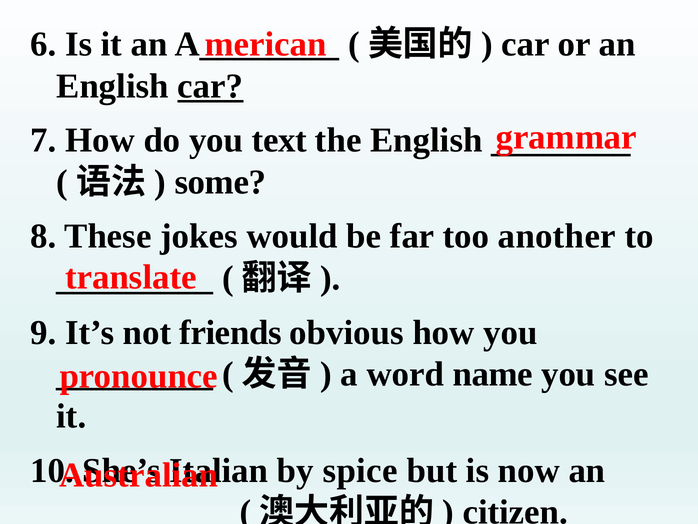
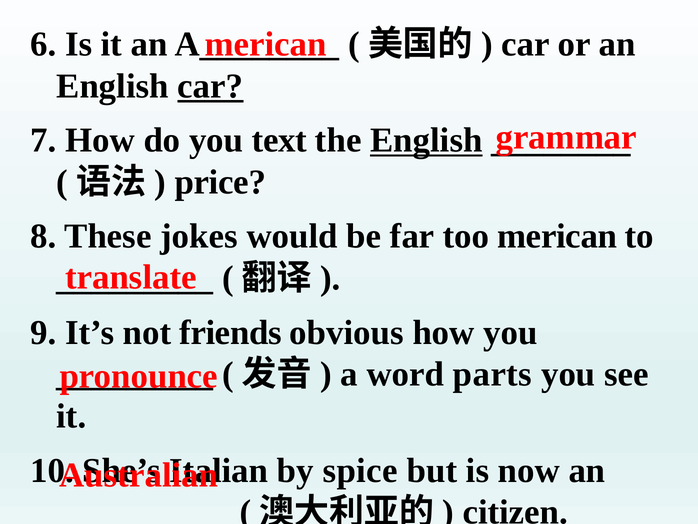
English underline: none -> present (426, 140)
some: some -> price (220, 182)
too another: another -> merican (557, 236)
name: name -> parts (492, 374)
